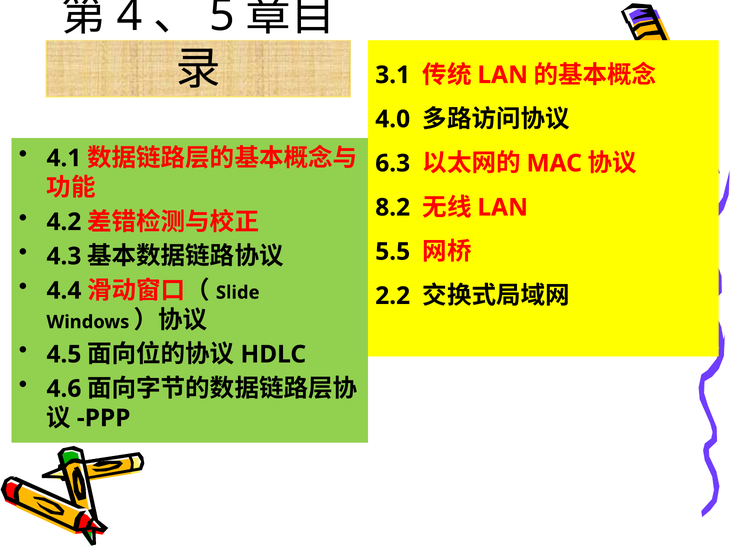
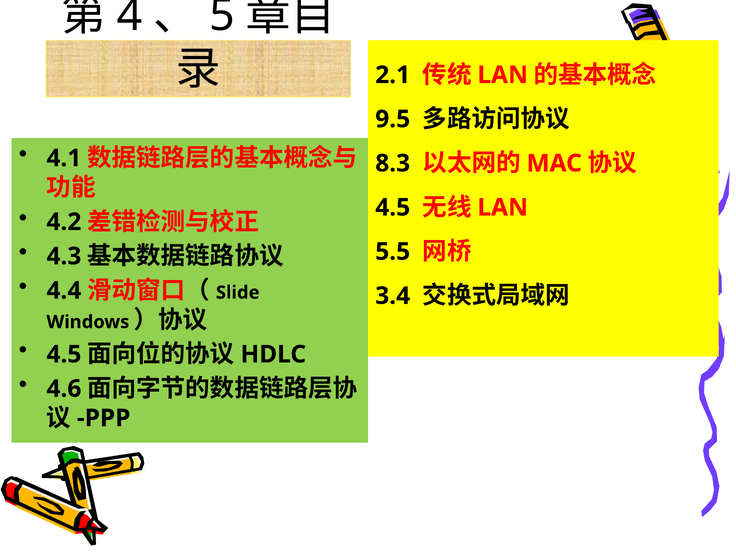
3.1: 3.1 -> 2.1 (393, 75)
4.0: 4.0 -> 9.5 (393, 119)
6.3: 6.3 -> 8.3 (393, 163)
8.2: 8.2 -> 4.5 (393, 207)
2.2: 2.2 -> 3.4 (393, 296)
